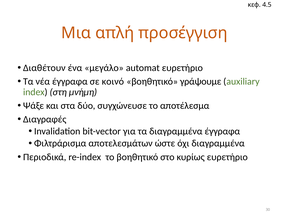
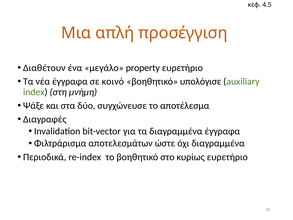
automat: automat -> property (143, 68)
γράψουμε: γράψουμε -> υπολόγισε (201, 81)
